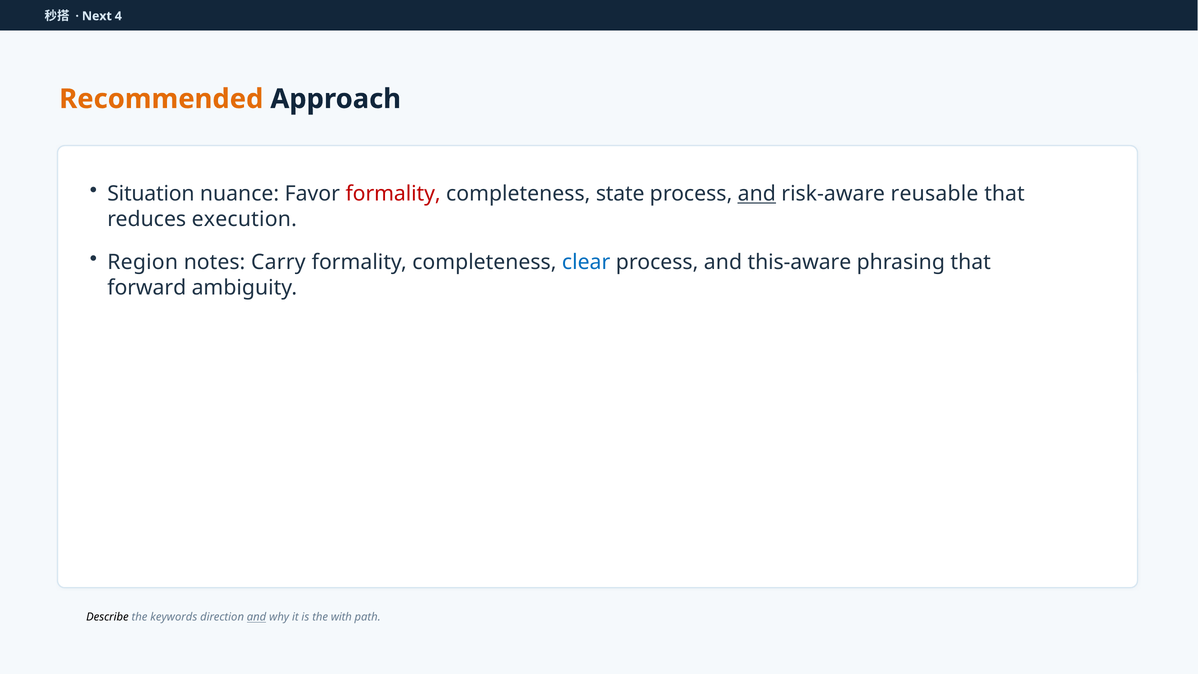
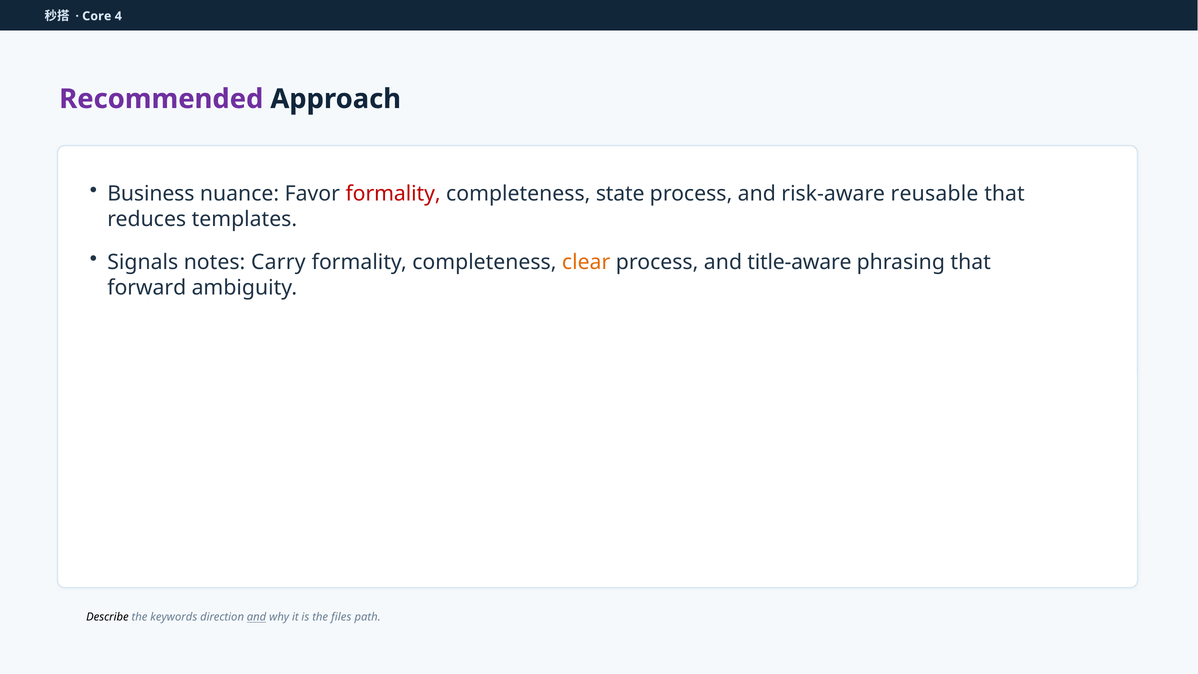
Next: Next -> Core (97, 16)
Recommended colour: orange -> purple (161, 99)
Situation: Situation -> Business (151, 194)
and underline: present -> none (757, 194)
execution: execution -> templates (244, 219)
Region: Region -> Signals (143, 262)
clear colour: blue -> orange (586, 262)
this-aware: this-aware -> title-aware (799, 262)
with: with -> files (341, 617)
